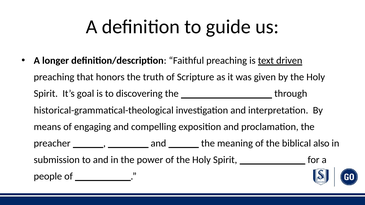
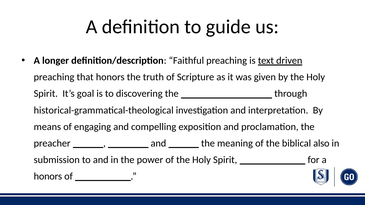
people: people -> honors (48, 177)
